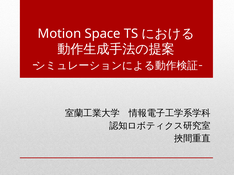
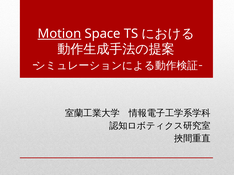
Motion underline: none -> present (59, 34)
